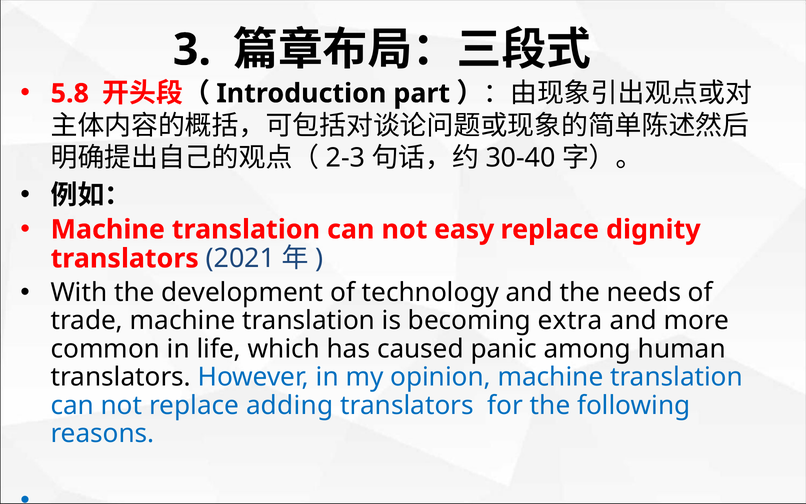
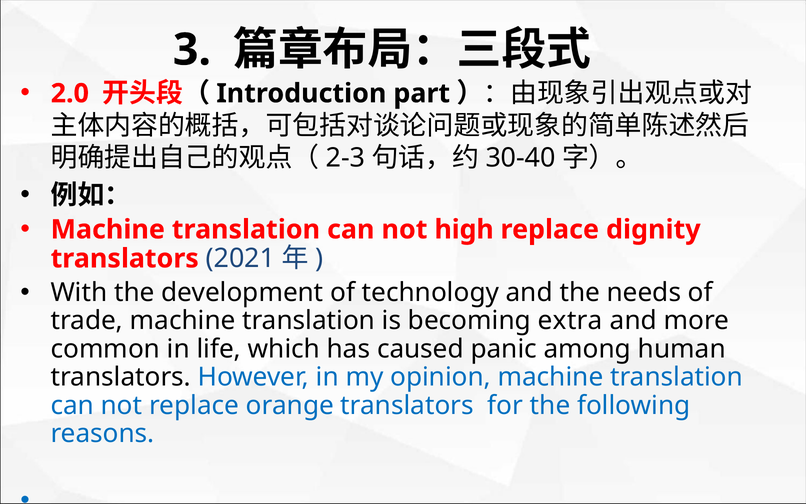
5.8: 5.8 -> 2.0 (70, 93)
easy: easy -> high (464, 229)
adding: adding -> orange (290, 405)
